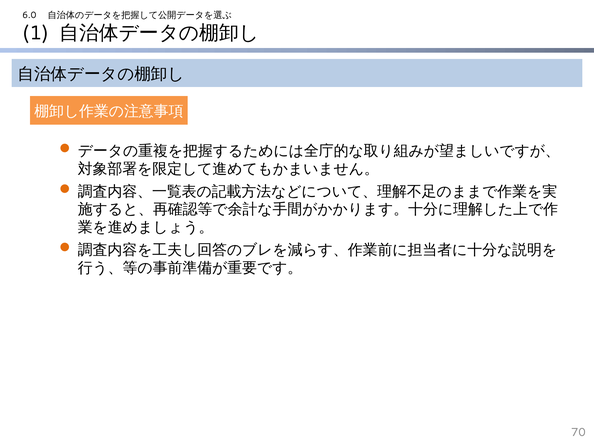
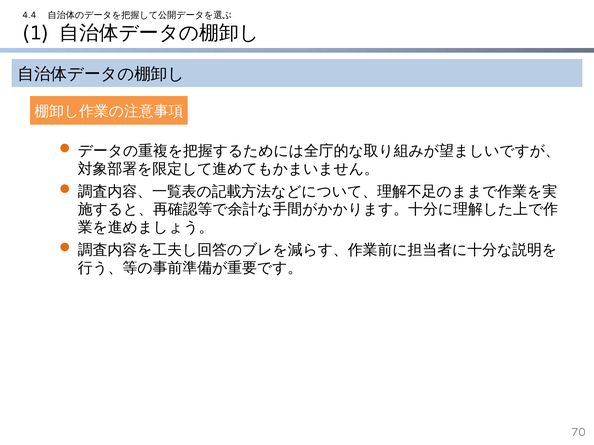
6.0: 6.0 -> 4.4 (29, 15)
